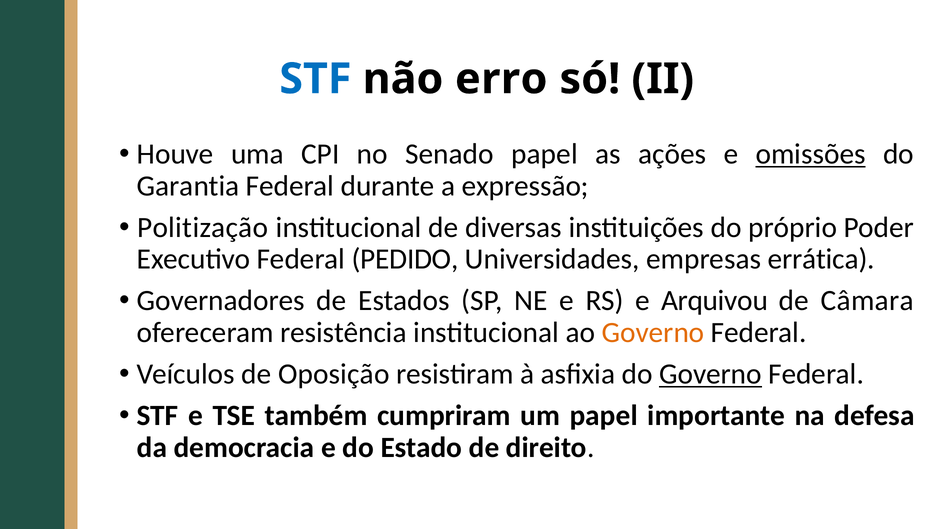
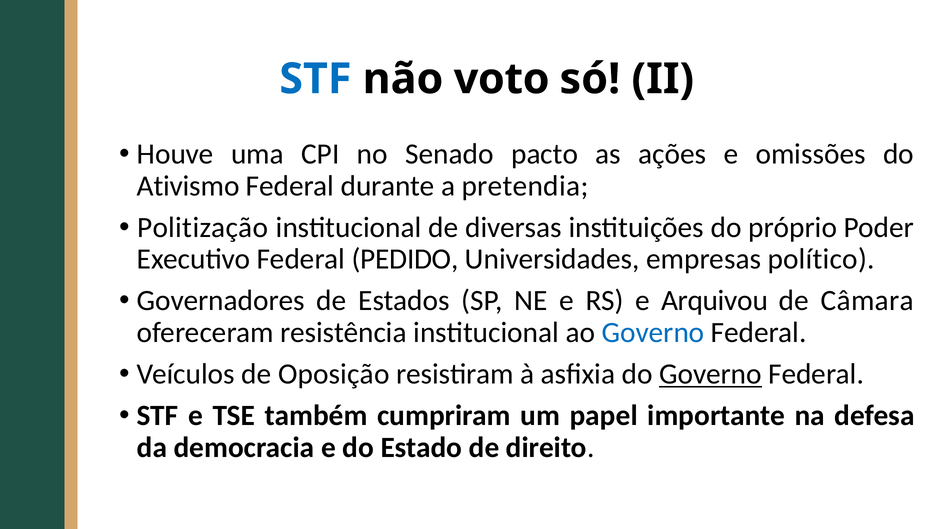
erro: erro -> voto (502, 79)
Senado papel: papel -> pacto (545, 154)
omissões underline: present -> none (811, 154)
Garantia: Garantia -> Ativismo (188, 186)
expressão: expressão -> pretendia (525, 186)
errática: errática -> político (821, 259)
Governo colour: orange -> blue (653, 332)
